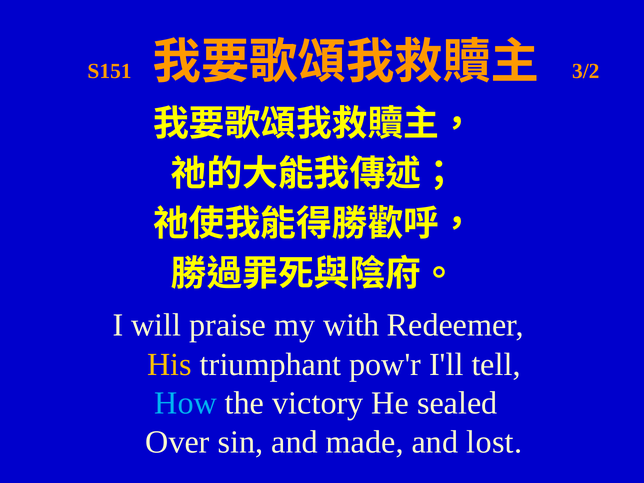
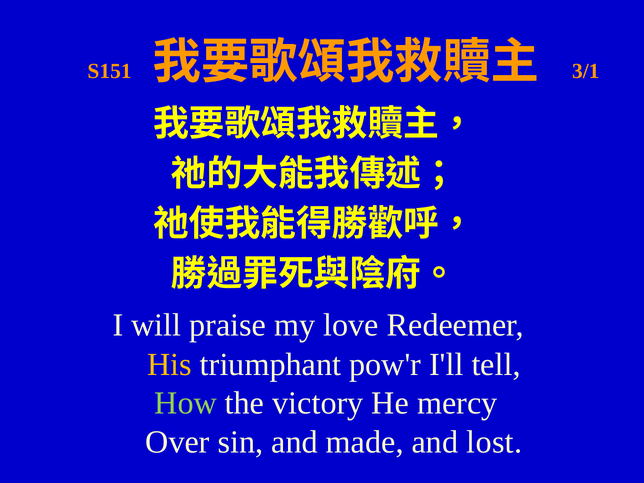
3/2: 3/2 -> 3/1 (586, 71)
with: with -> love (351, 325)
How colour: light blue -> light green (186, 403)
sealed: sealed -> mercy (457, 403)
